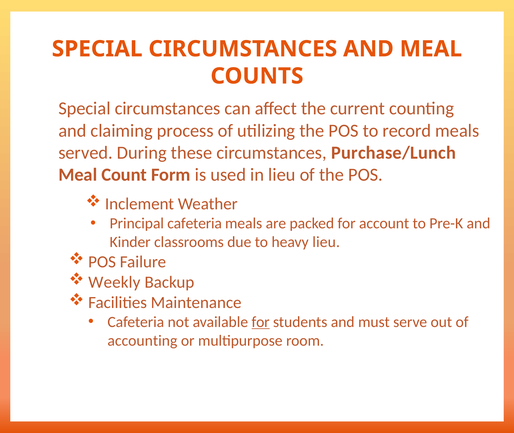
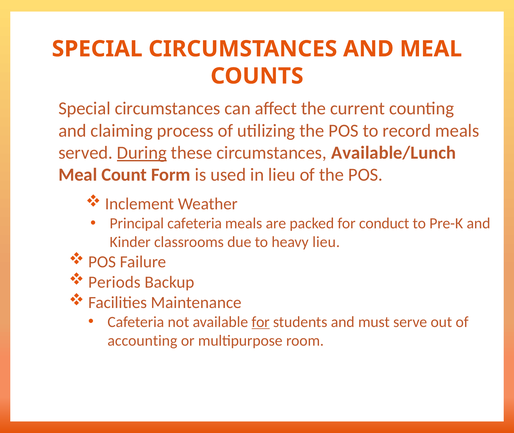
During underline: none -> present (142, 153)
Purchase/Lunch: Purchase/Lunch -> Available/Lunch (394, 153)
account: account -> conduct (384, 223)
Weekly: Weekly -> Periods (114, 282)
